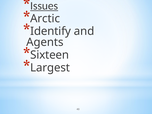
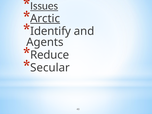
Arctic underline: none -> present (45, 18)
Sixteen: Sixteen -> Reduce (50, 55)
Largest: Largest -> Secular (50, 68)
